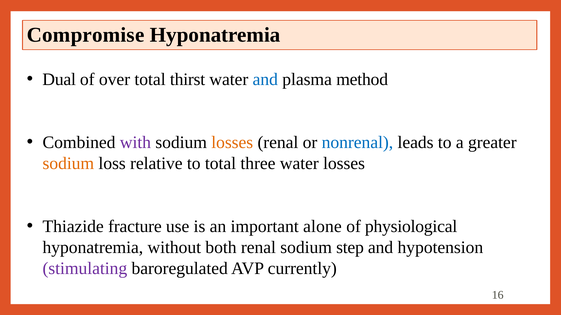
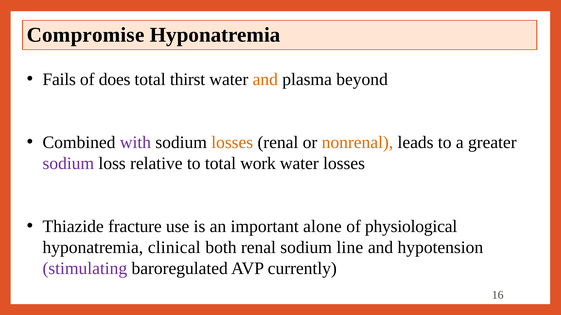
Dual: Dual -> Fails (59, 79)
over: over -> does (115, 79)
and colour: blue -> orange (265, 79)
method: method -> beyond (362, 79)
nonrenal colour: blue -> orange (357, 143)
sodium colour: orange -> purple (68, 164)
three: three -> work (258, 164)
without: without -> clinical (174, 248)
step: step -> line (350, 248)
